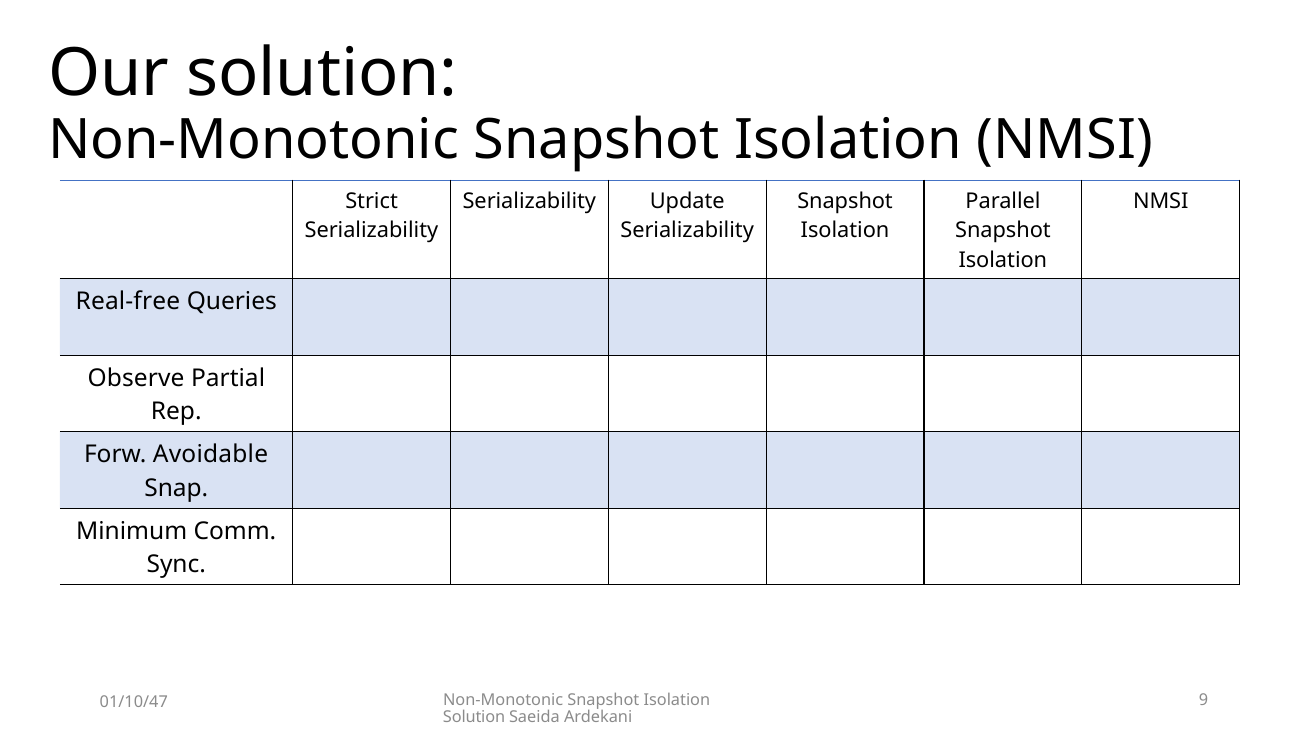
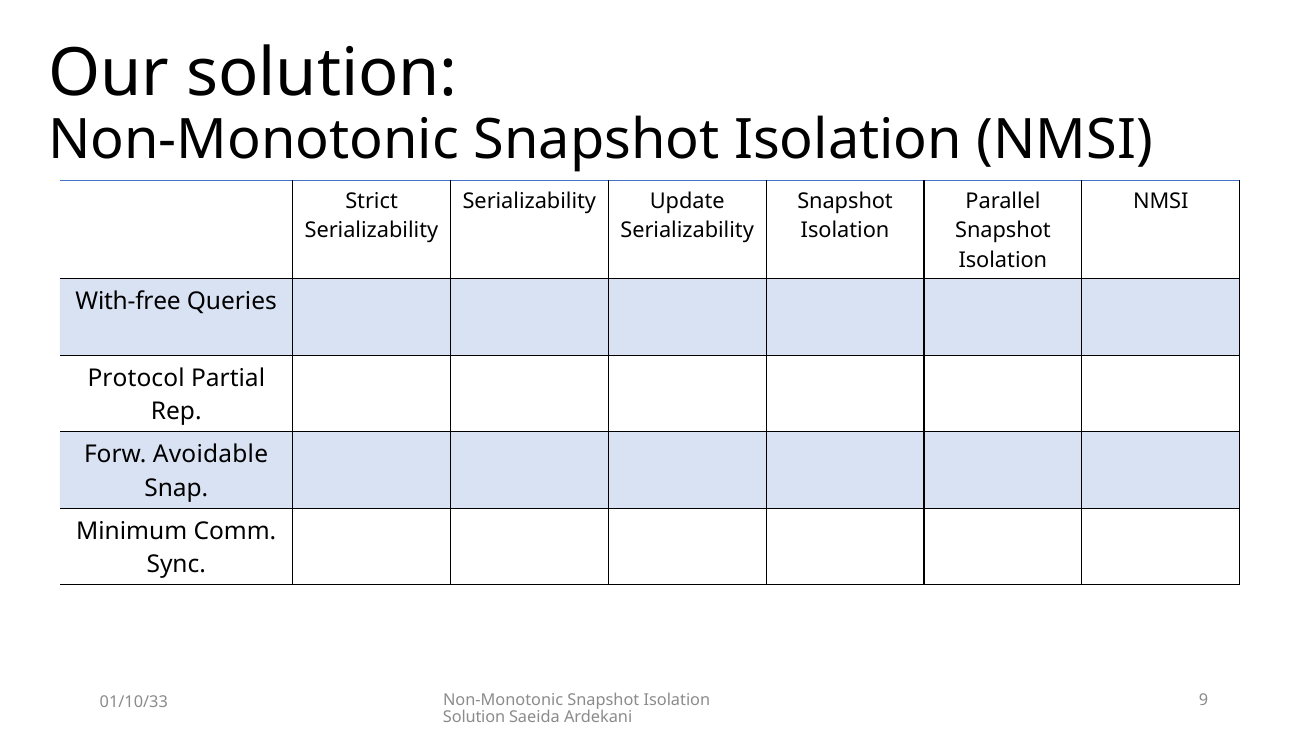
Real-free: Real-free -> With-free (128, 302)
Observe: Observe -> Protocol (136, 379)
01/10/47: 01/10/47 -> 01/10/33 (134, 703)
